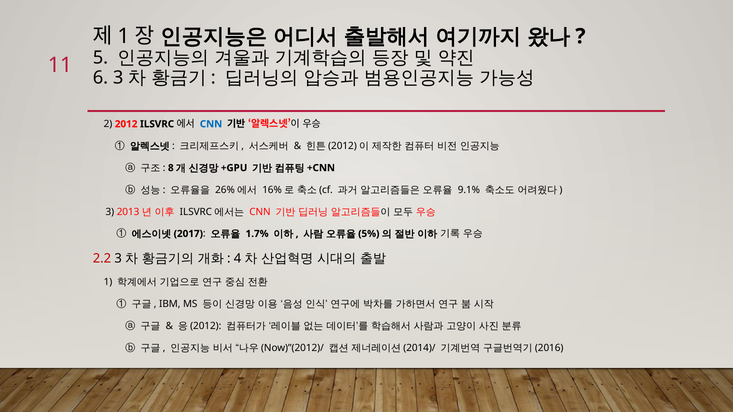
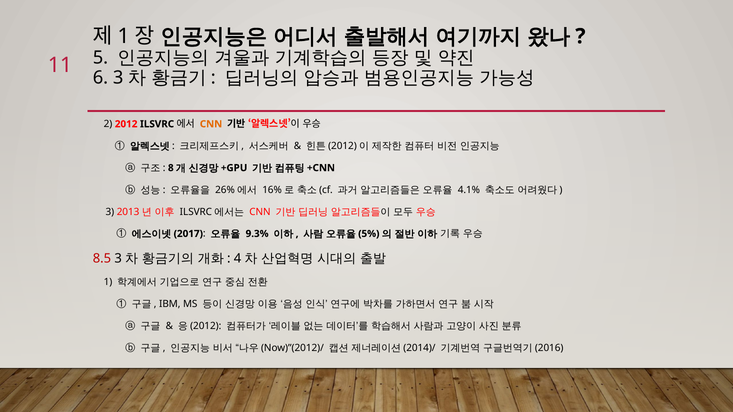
CNN colour: blue -> orange (211, 124)
9.1%: 9.1% -> 4.1% (469, 190)
1.7%: 1.7% -> 9.3% (257, 234)
2.2: 2.2 -> 8.5 (102, 259)
